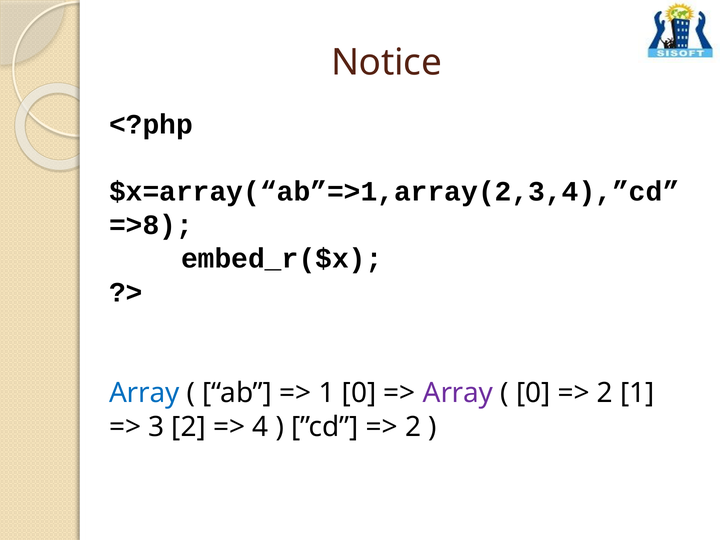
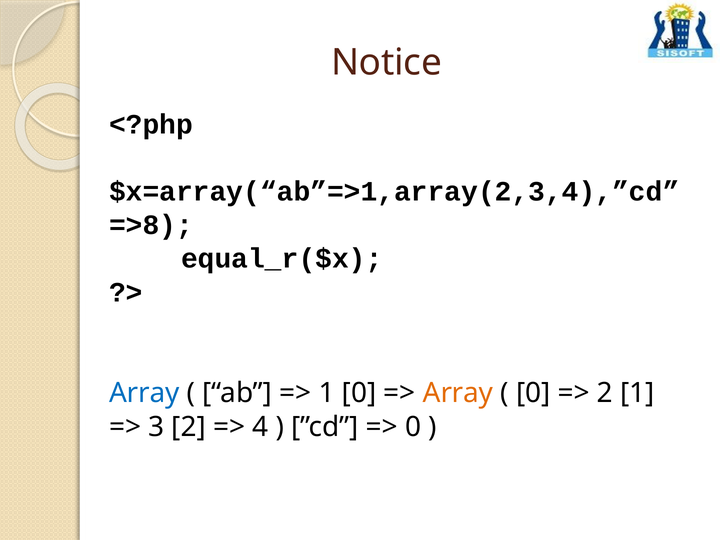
embed_r($x: embed_r($x -> equal_r($x (282, 259)
Array colour: purple -> orange (458, 393)
2: 2 -> 0 (413, 427)
